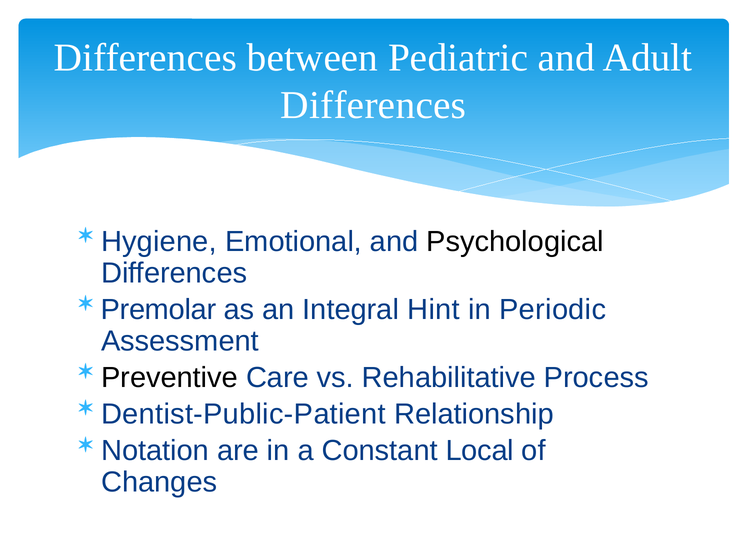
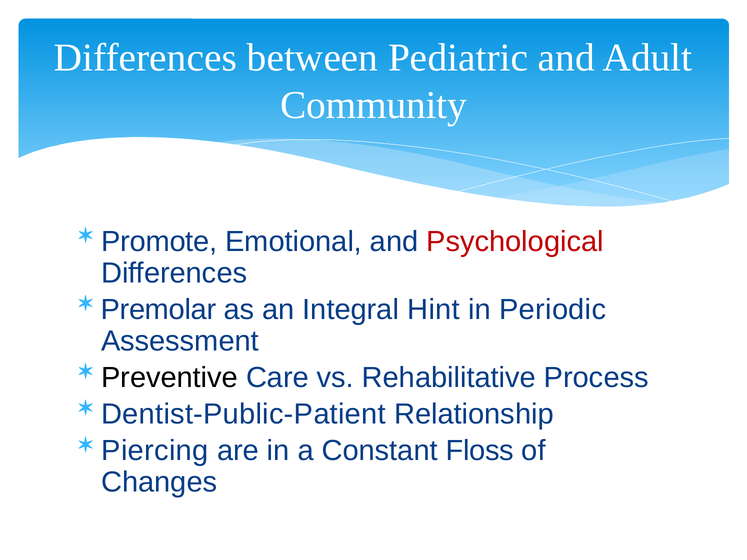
Differences: Differences -> Community (374, 105)
Hygiene: Hygiene -> Promote (159, 242)
Psychological colour: black -> red (515, 242)
Notation: Notation -> Piercing (155, 451)
Local: Local -> Floss (480, 451)
